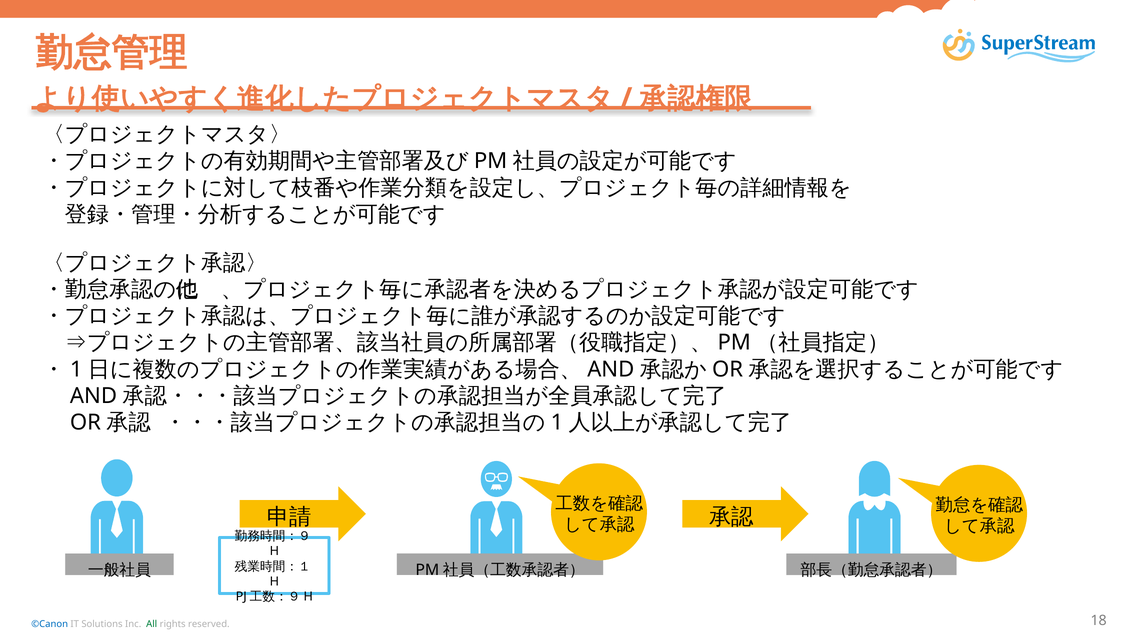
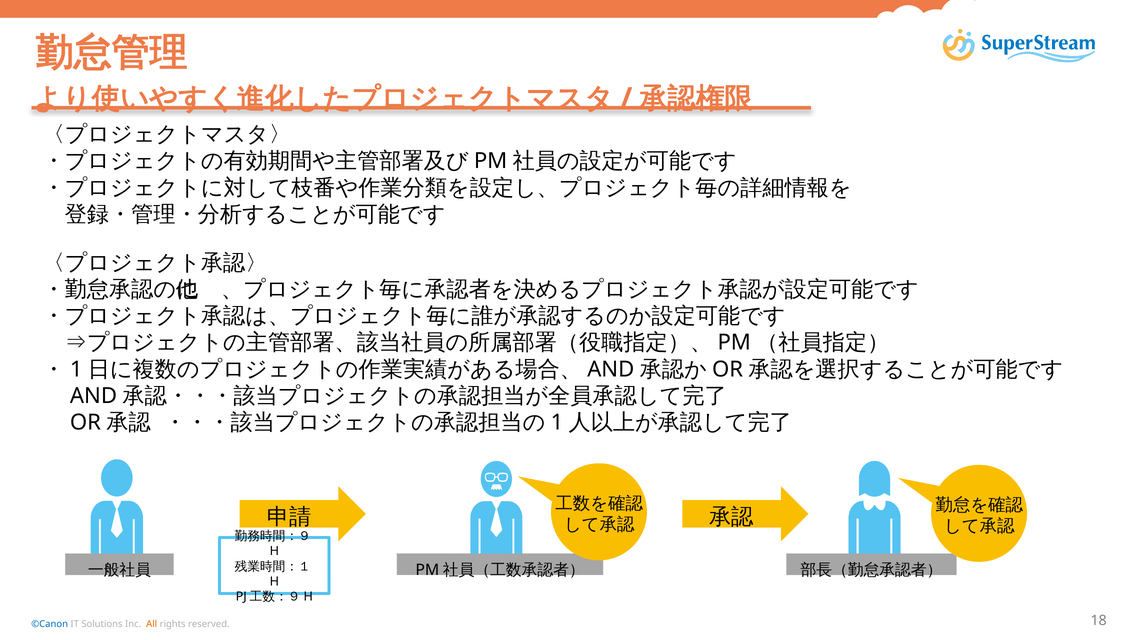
All colour: green -> orange (152, 624)
